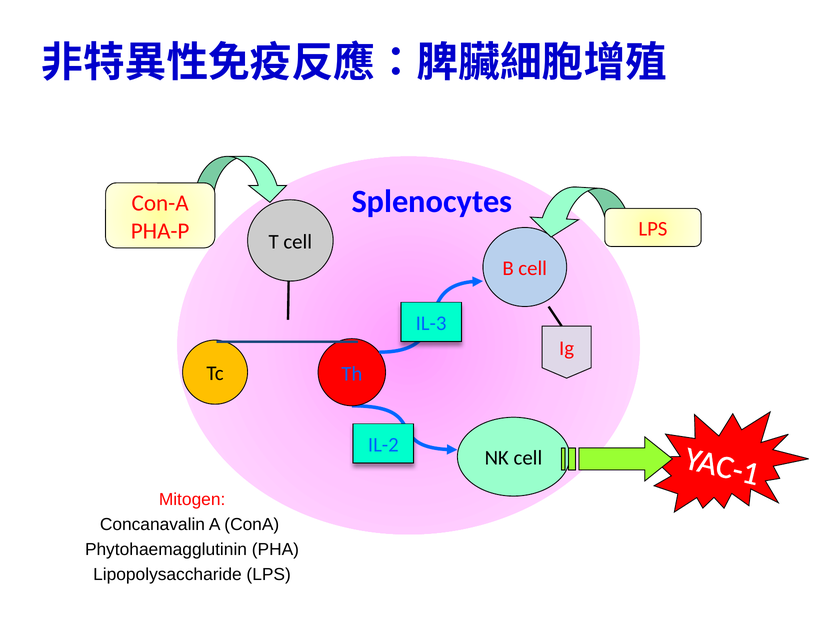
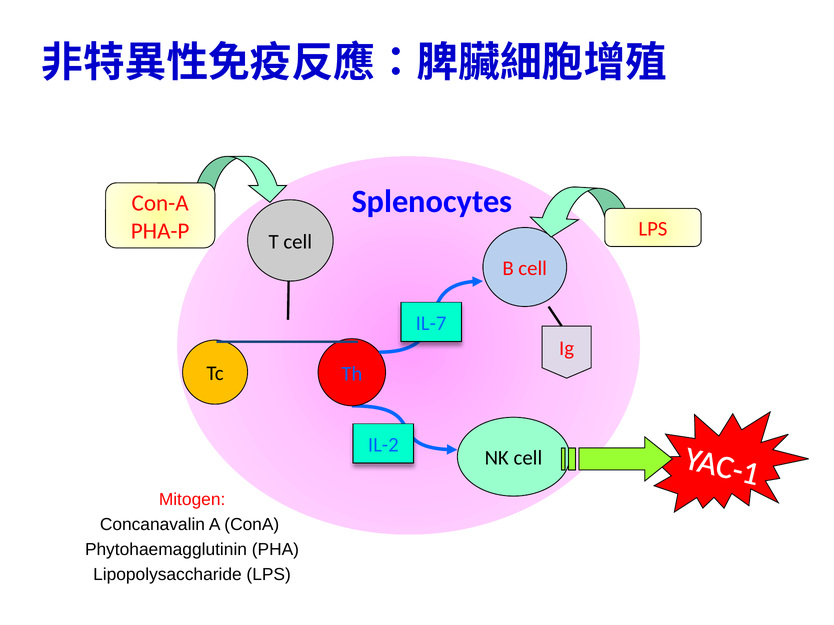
IL-3: IL-3 -> IL-7 (431, 324)
